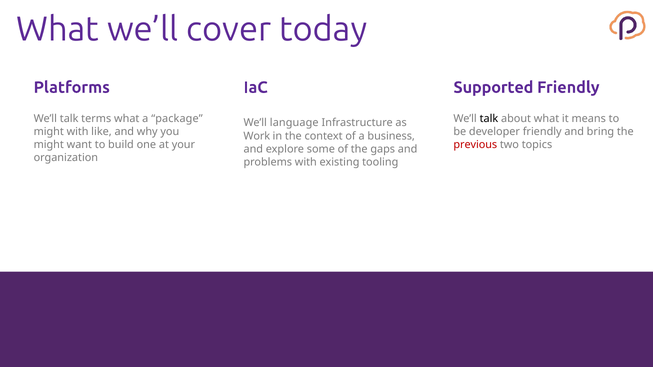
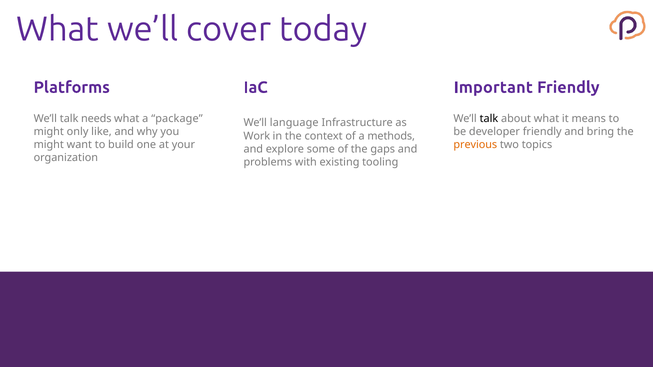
Supported: Supported -> Important (493, 87)
terms: terms -> needs (96, 119)
might with: with -> only (78, 132)
business: business -> methods (391, 136)
previous colour: red -> orange (475, 145)
